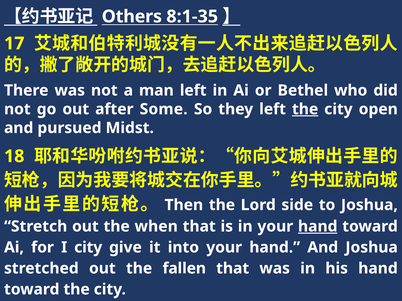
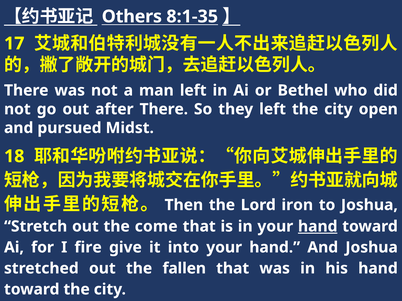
after Some: Some -> There (164, 109)
the underline: present -> none (305, 109)
side: side -> iron (297, 205)
when: when -> come (156, 227)
I city: city -> fire (88, 248)
